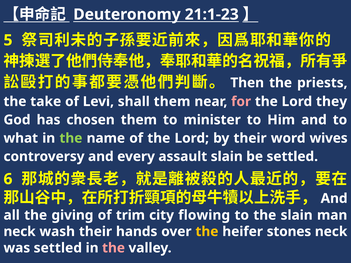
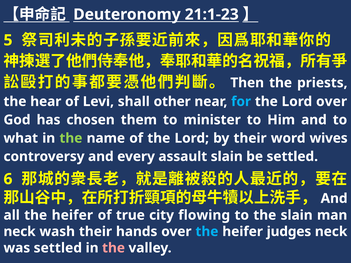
take: take -> hear (46, 102)
shall them: them -> other (172, 102)
for colour: pink -> light blue (241, 102)
Lord they: they -> over (332, 102)
all the giving: giving -> heifer (72, 215)
trim: trim -> true (130, 215)
the colour: yellow -> light blue (207, 232)
stones: stones -> judges (289, 232)
